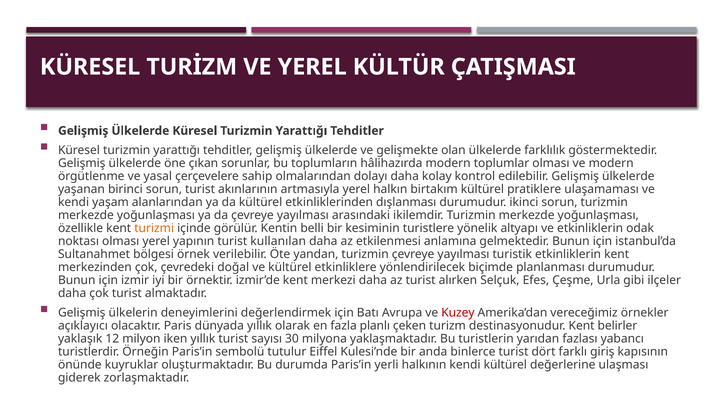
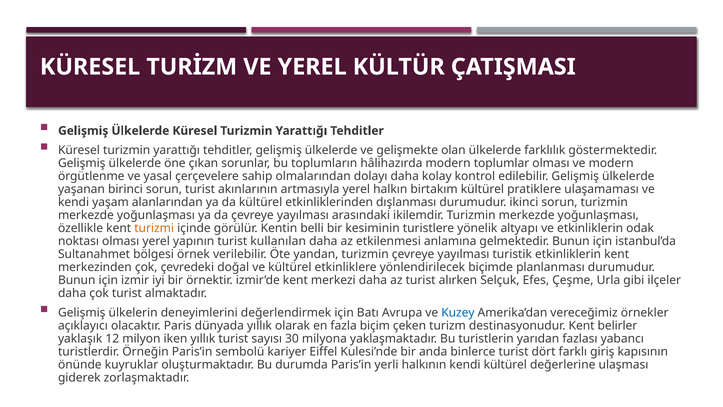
Kuzey colour: red -> blue (458, 313)
planlı: planlı -> biçim (375, 326)
tutulur: tutulur -> kariyer (287, 352)
